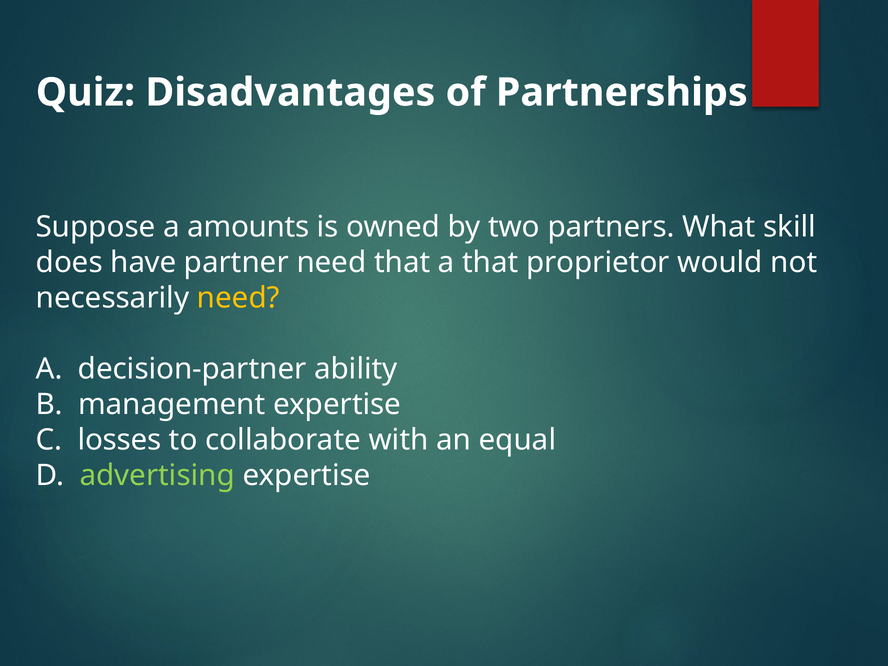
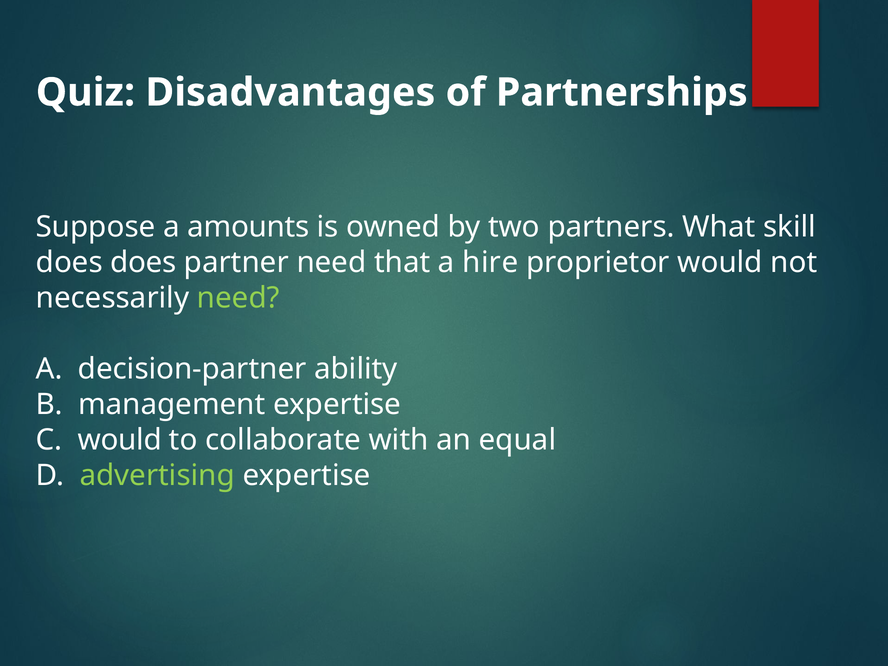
does have: have -> does (143, 263)
a that: that -> hire (490, 263)
need colour: yellow -> light green (238, 298)
C losses: losses -> would (120, 440)
